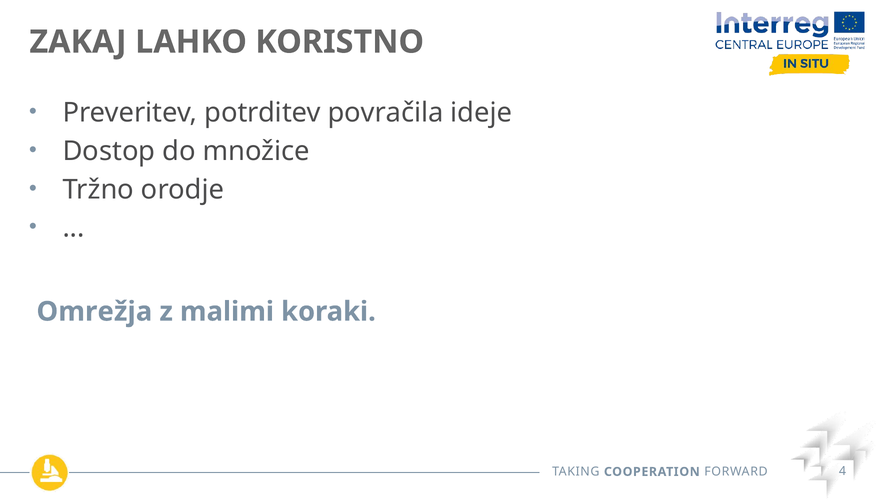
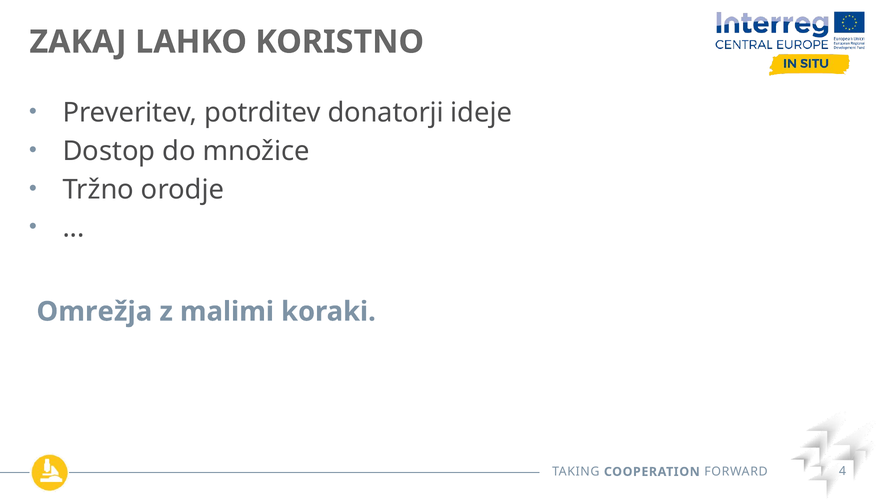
povračila: povračila -> donatorji (386, 113)
